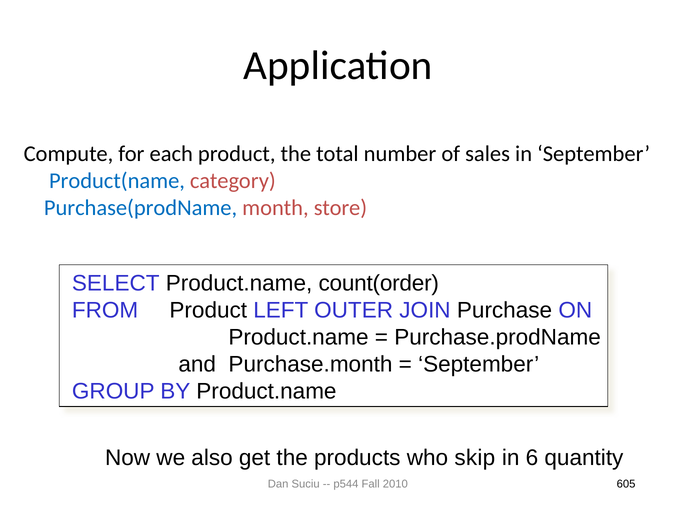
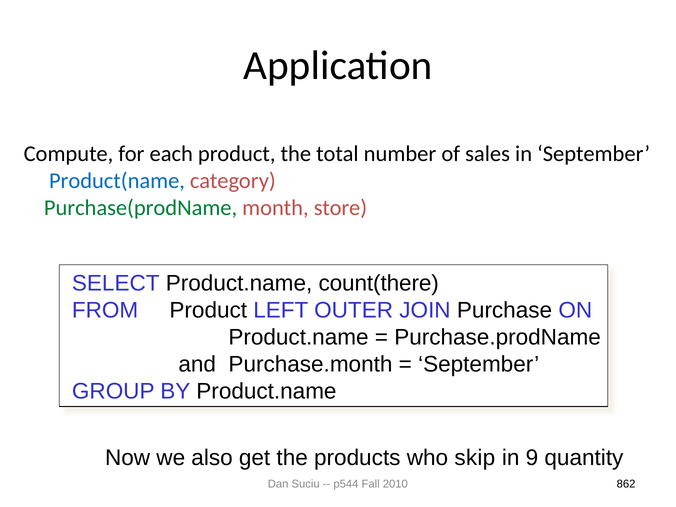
Purchase(prodName colour: blue -> green (141, 208)
count(order: count(order -> count(there (379, 283)
6: 6 -> 9 (532, 458)
605: 605 -> 862 (626, 484)
